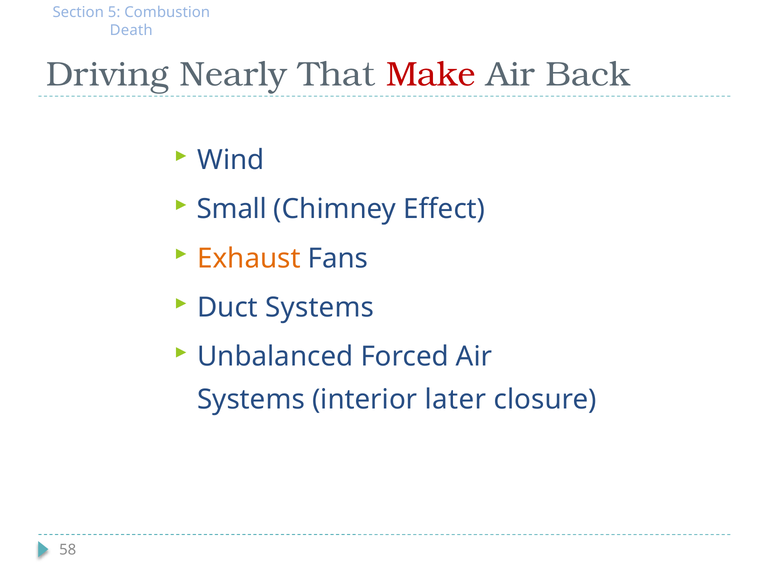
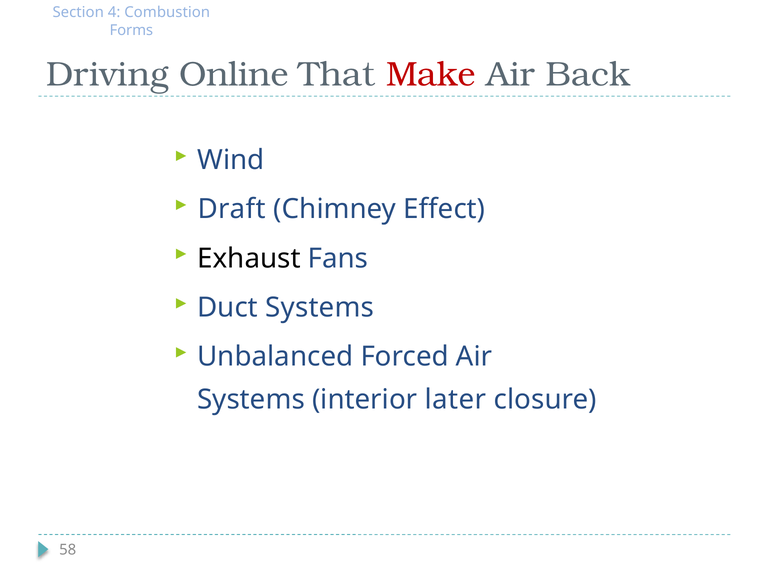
5: 5 -> 4 (114, 12)
Death: Death -> Forms (131, 30)
Nearly: Nearly -> Online (234, 74)
Small: Small -> Draft (232, 209)
Exhaust colour: orange -> black (249, 258)
